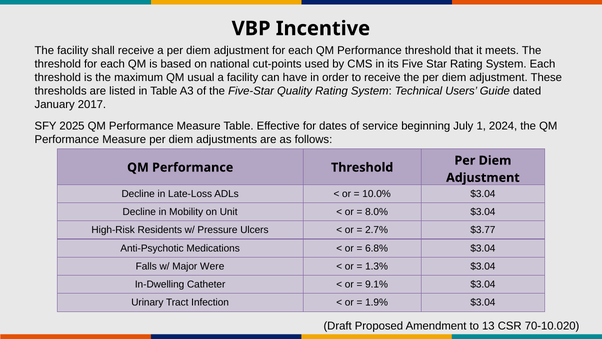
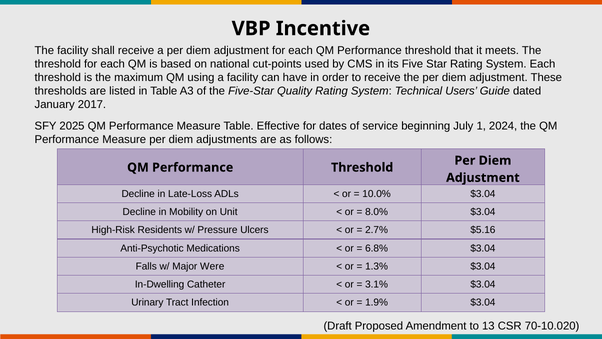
usual: usual -> using (201, 78)
$3.77: $3.77 -> $5.16 (483, 230)
9.1%: 9.1% -> 3.1% (377, 284)
